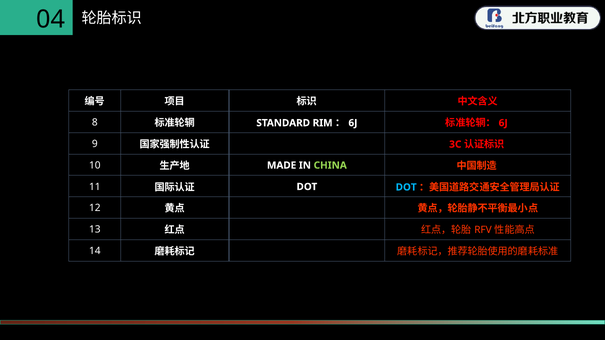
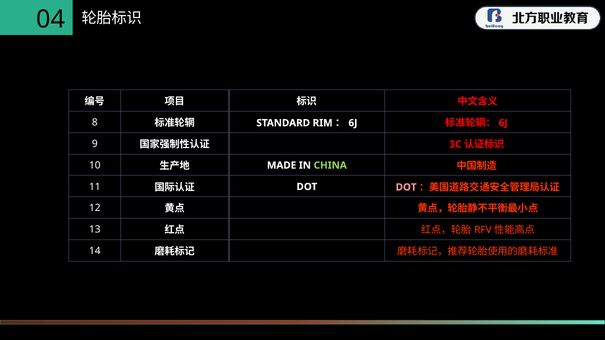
DOT colour: light blue -> pink (406, 187)
